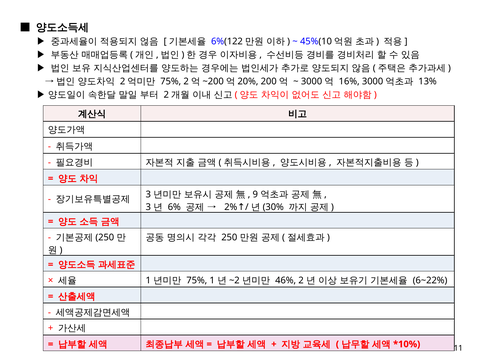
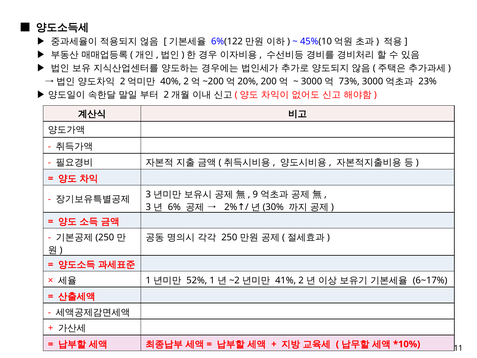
75%: 75% -> 40% (171, 81)
16%: 16% -> 73% (349, 81)
13%: 13% -> 23% (428, 81)
75%: 75% -> 52% (197, 280)
46%: 46% -> 41% (286, 280)
6~22%: 6~22% -> 6~17% (430, 280)
